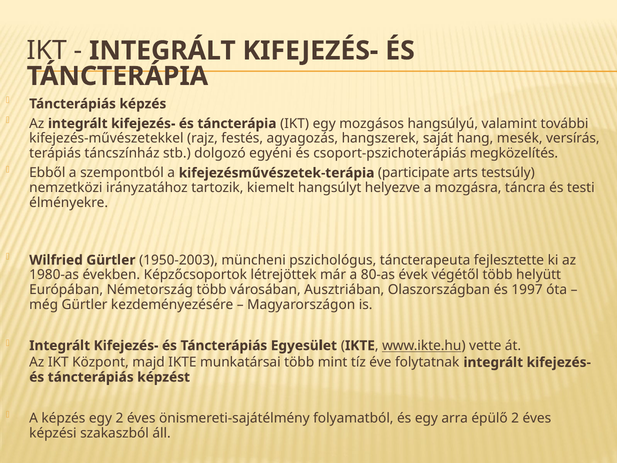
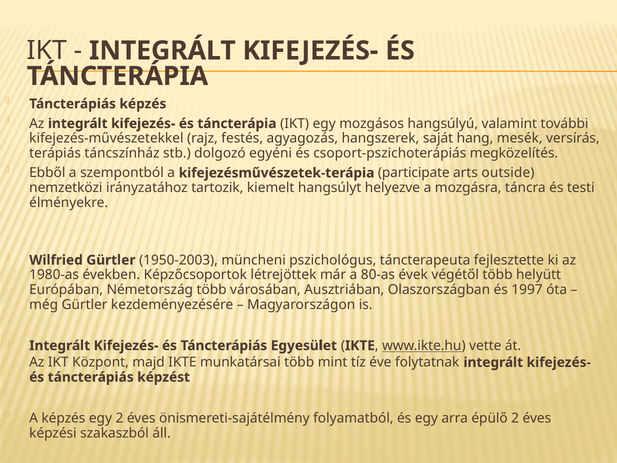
testsúly: testsúly -> outside (508, 173)
